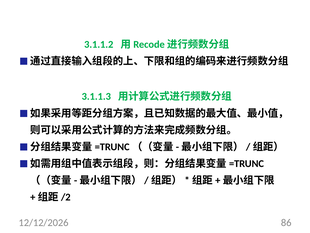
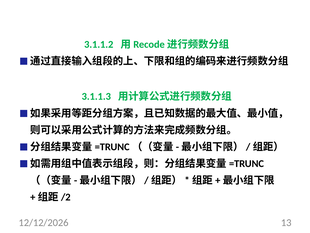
86: 86 -> 13 (286, 222)
